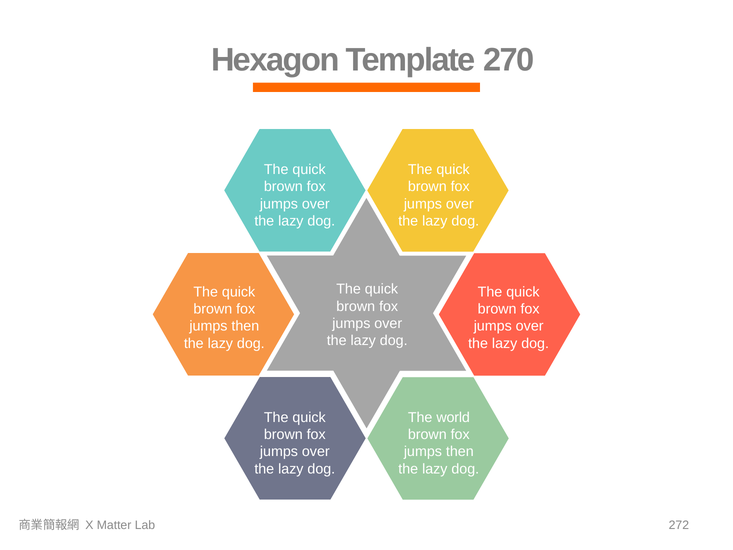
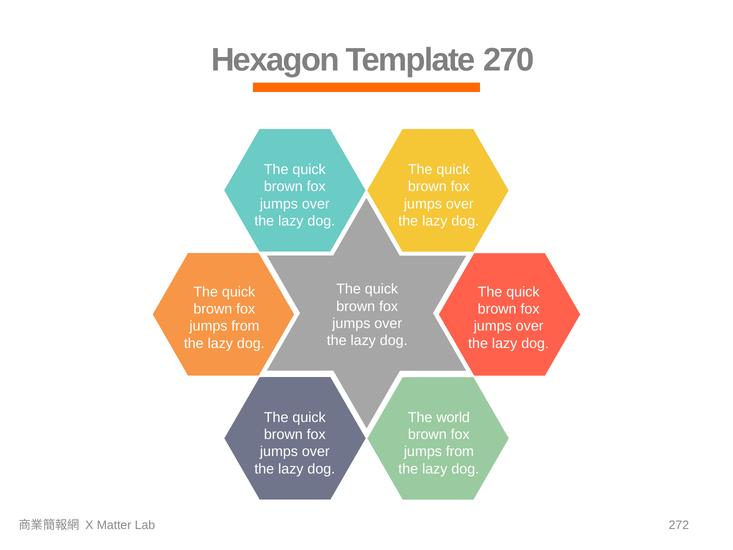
then: then -> from (245, 326)
then: then -> from (460, 452)
